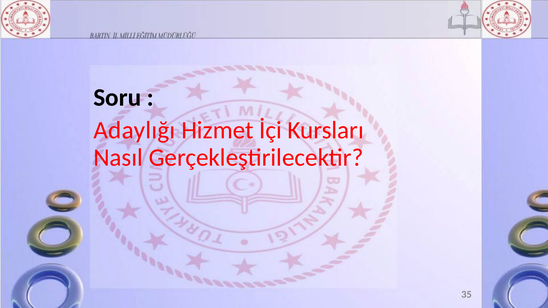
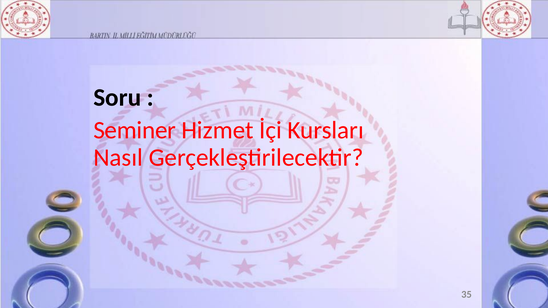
Adaylığı: Adaylığı -> Seminer (135, 130)
